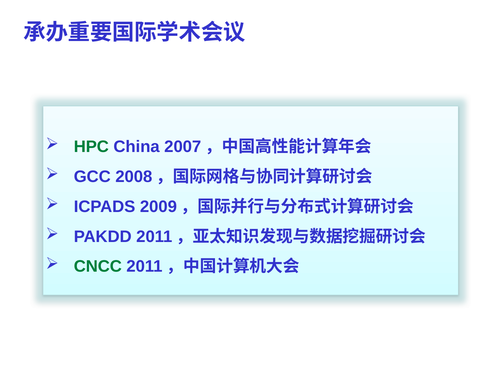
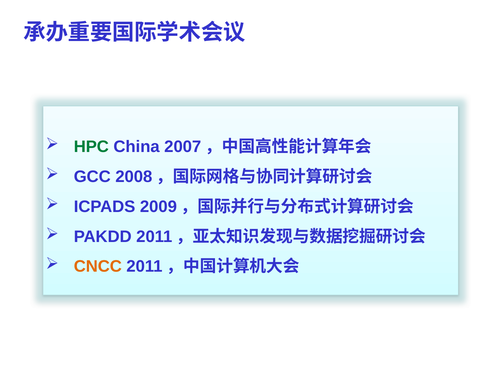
CNCC colour: green -> orange (98, 267)
